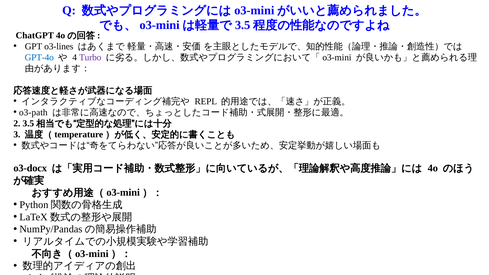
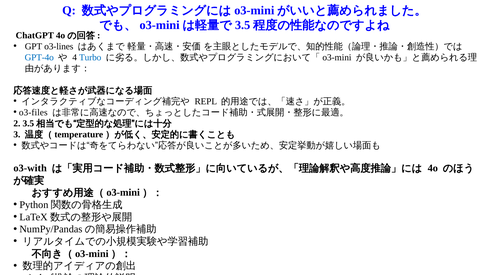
Turbo colour: purple -> blue (90, 57)
o3-path: o3-path -> o3-files (33, 112)
o3-docx: o3-docx -> o3-with (30, 168)
